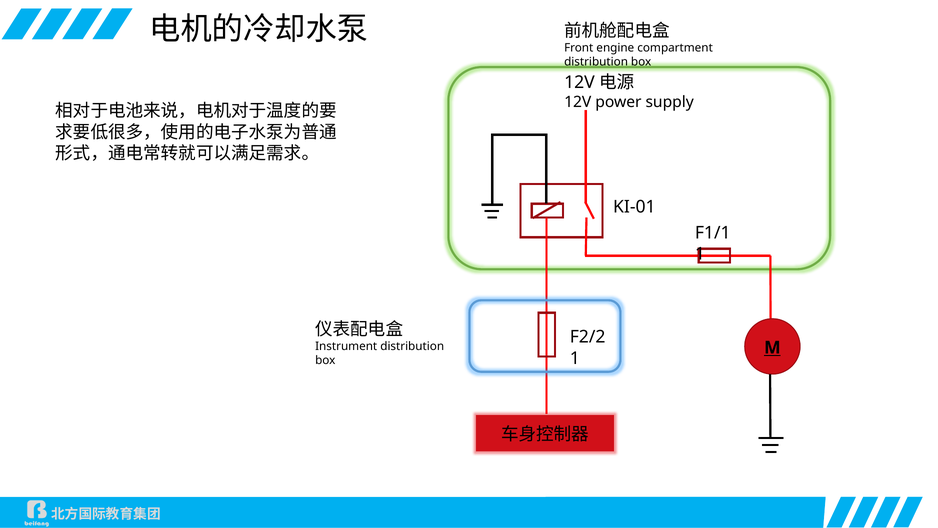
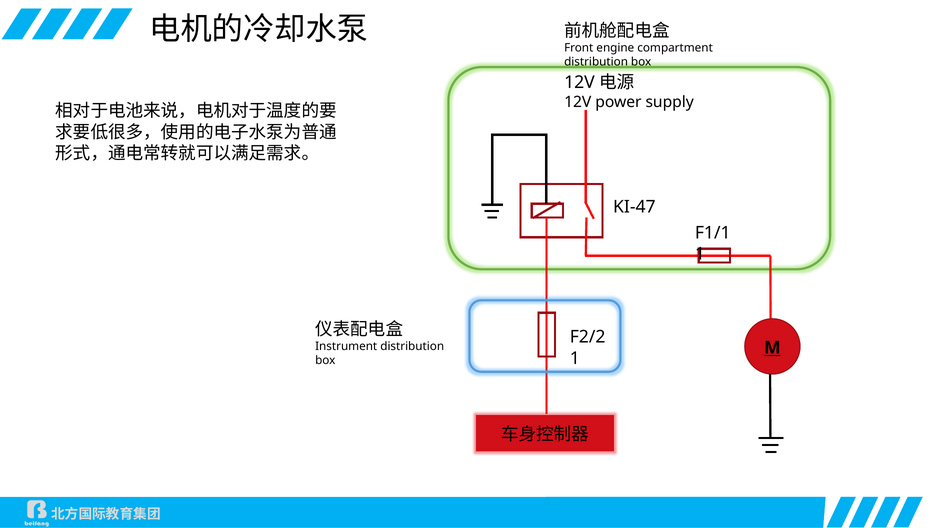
KI-01: KI-01 -> KI-47 (634, 207)
